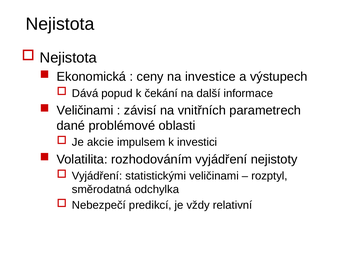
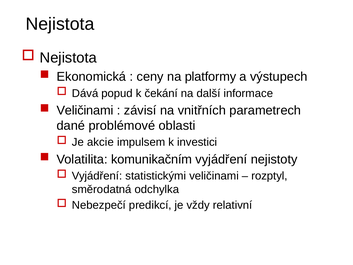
investice: investice -> platformy (210, 77)
rozhodováním: rozhodováním -> komunikačním (152, 159)
